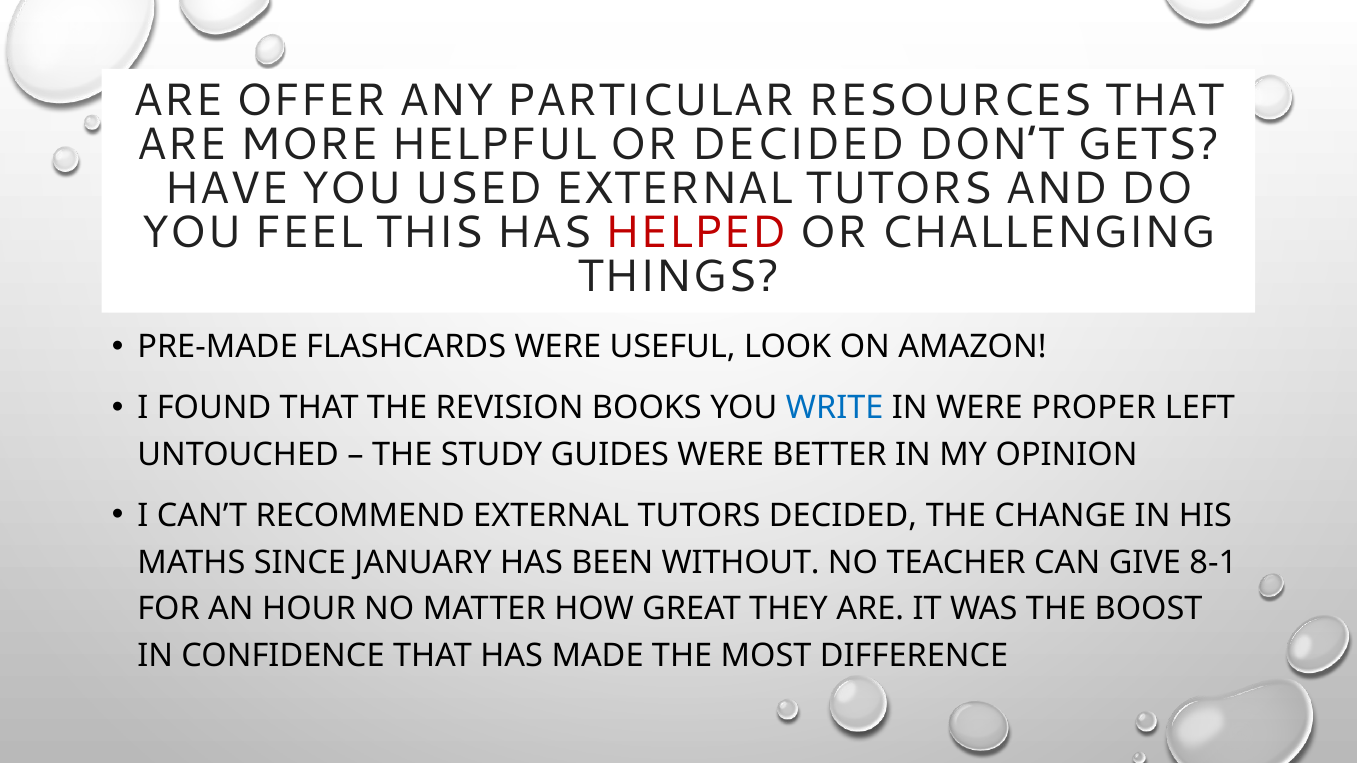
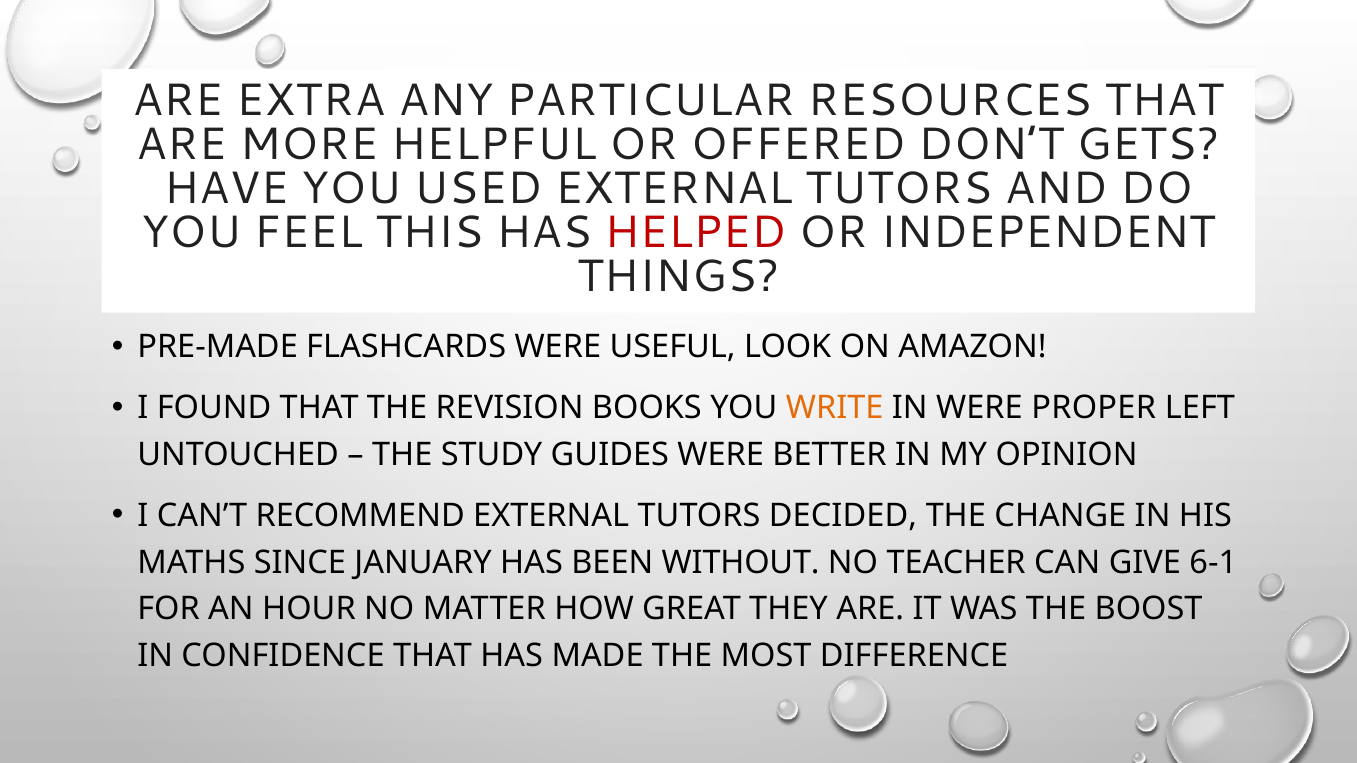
OFFER: OFFER -> EXTRA (311, 101)
OR DECIDED: DECIDED -> OFFERED (798, 145)
CHALLENGING: CHALLENGING -> INDEPENDENT (1048, 233)
WRITE colour: blue -> orange (835, 408)
8-1: 8-1 -> 6-1 (1213, 563)
